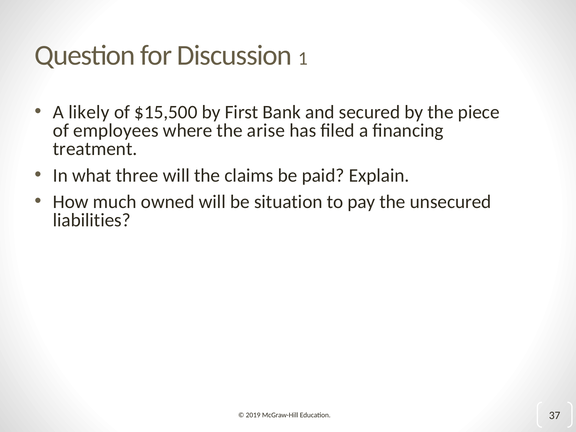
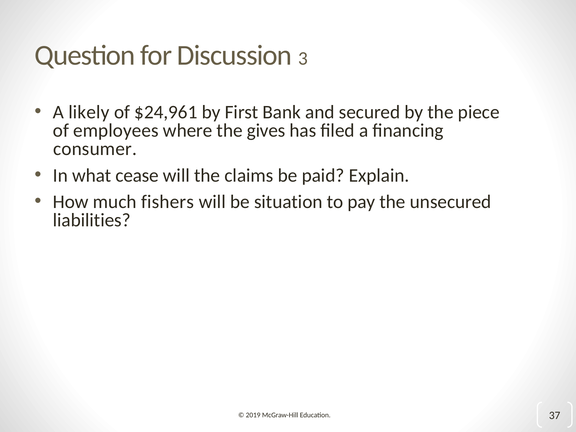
1: 1 -> 3 (303, 58)
$15,500: $15,500 -> $24,961 (166, 112)
arise: arise -> gives (266, 131)
treatment: treatment -> consumer (95, 149)
three: three -> cease (137, 175)
owned: owned -> fishers (168, 202)
